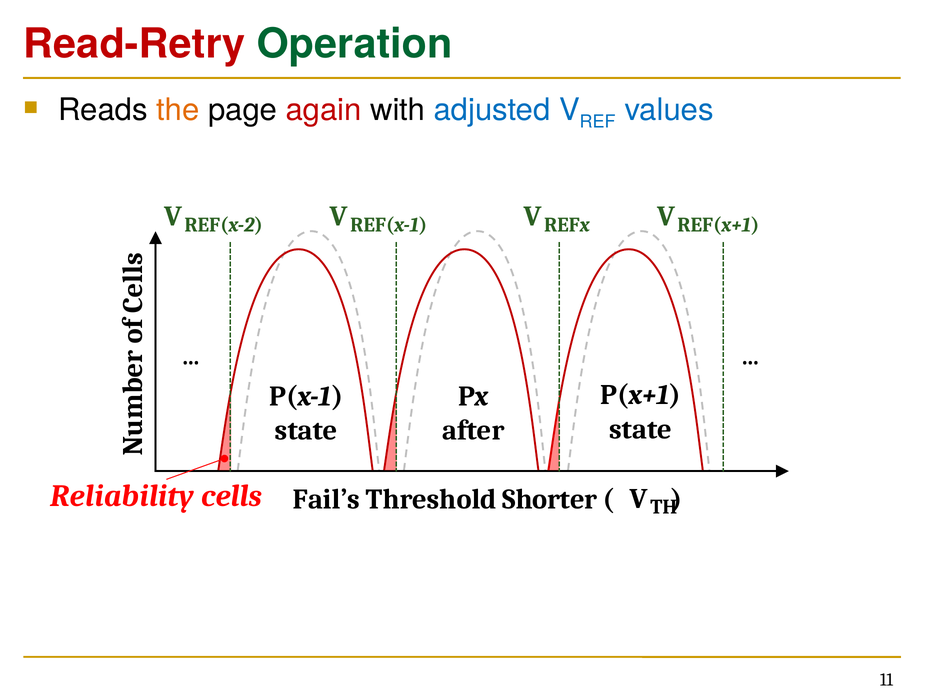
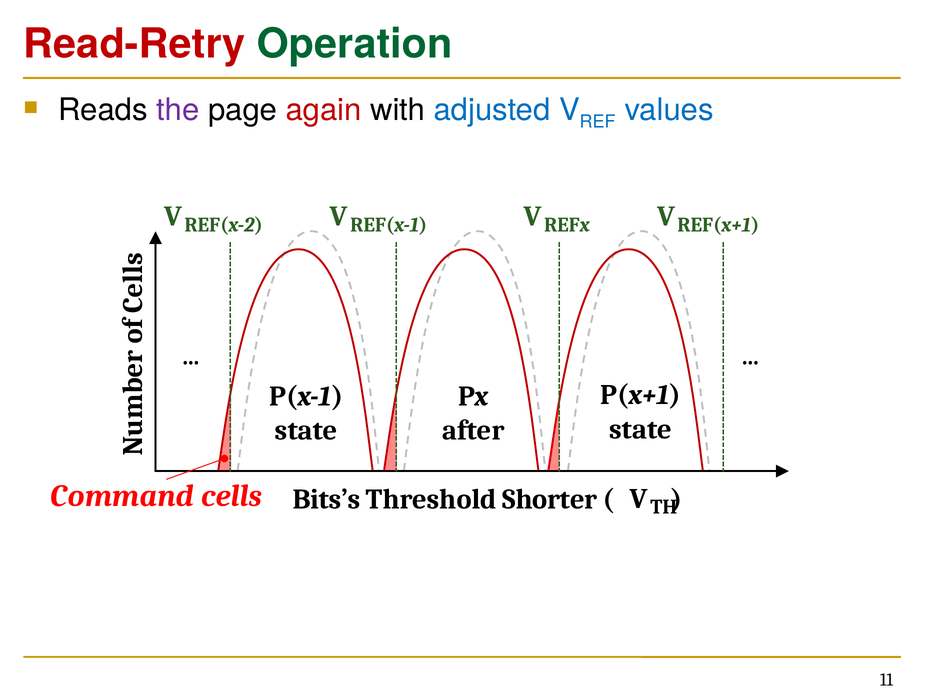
the colour: orange -> purple (178, 110)
Reliability: Reliability -> Command (122, 496)
Fail’s: Fail’s -> Bits’s (326, 499)
